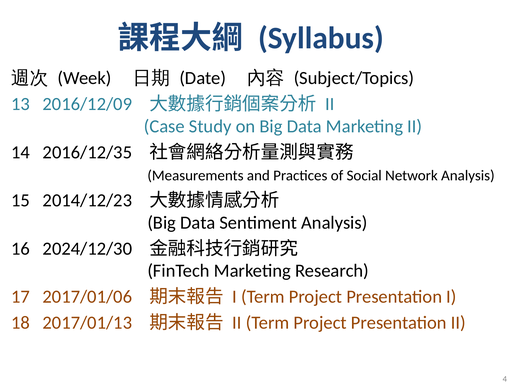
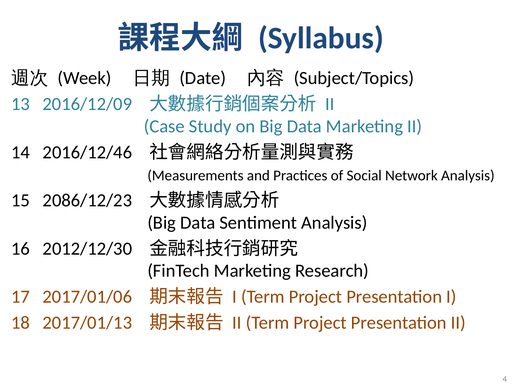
2016/12/35: 2016/12/35 -> 2016/12/46 (87, 152)
2014/12/23: 2014/12/23 -> 2086/12/23 (87, 201)
2024/12/30: 2024/12/30 -> 2012/12/30 (87, 249)
